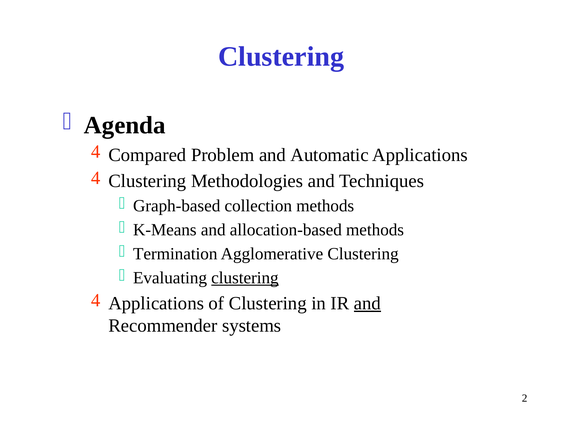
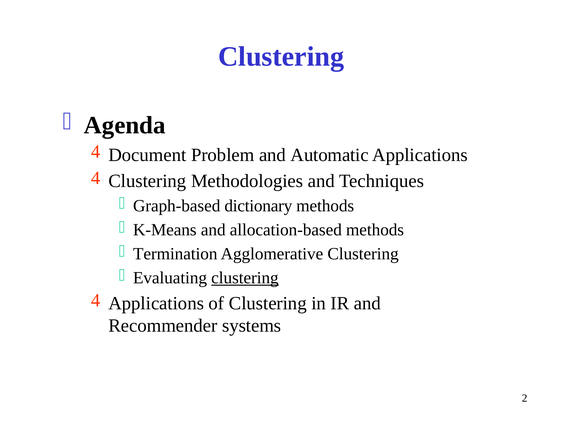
Compared: Compared -> Document (147, 155)
collection: collection -> dictionary (258, 206)
and underline: present -> none (367, 303)
